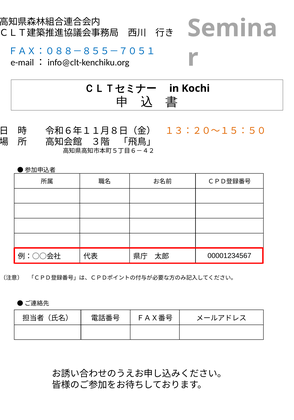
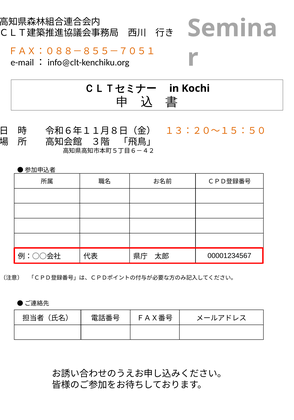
ＦＡＸ：０８８－８５５－７０５１ colour: blue -> orange (82, 51)
